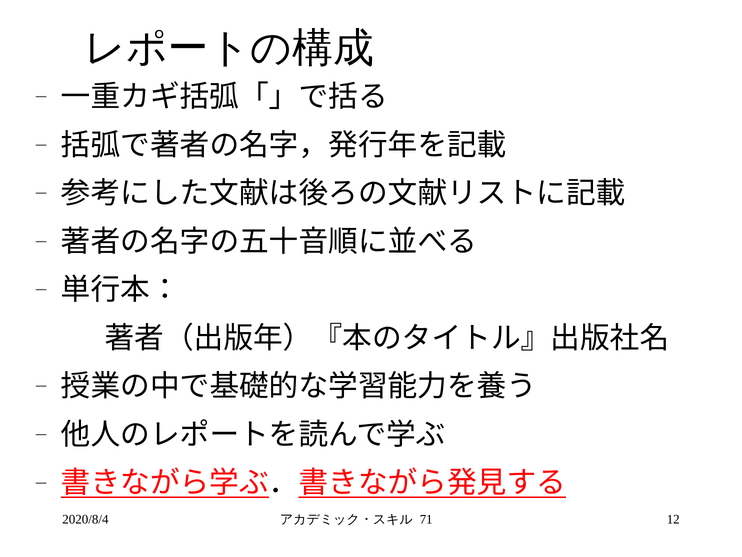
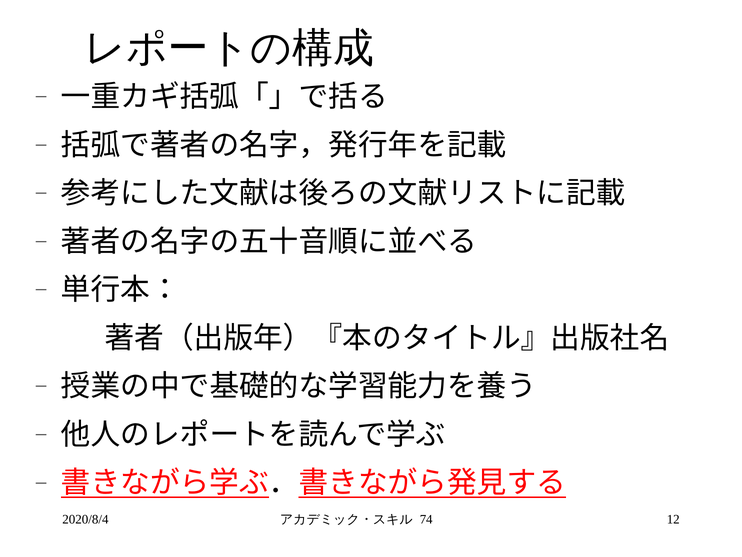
71: 71 -> 74 (426, 519)
